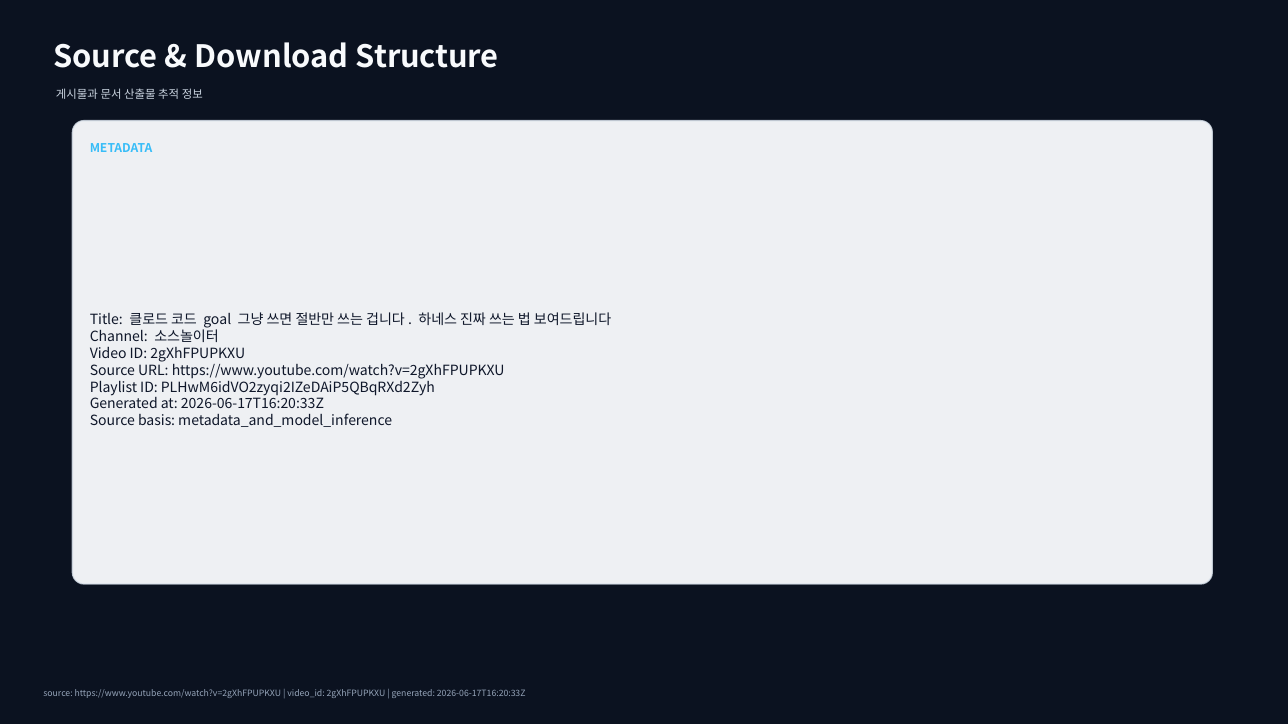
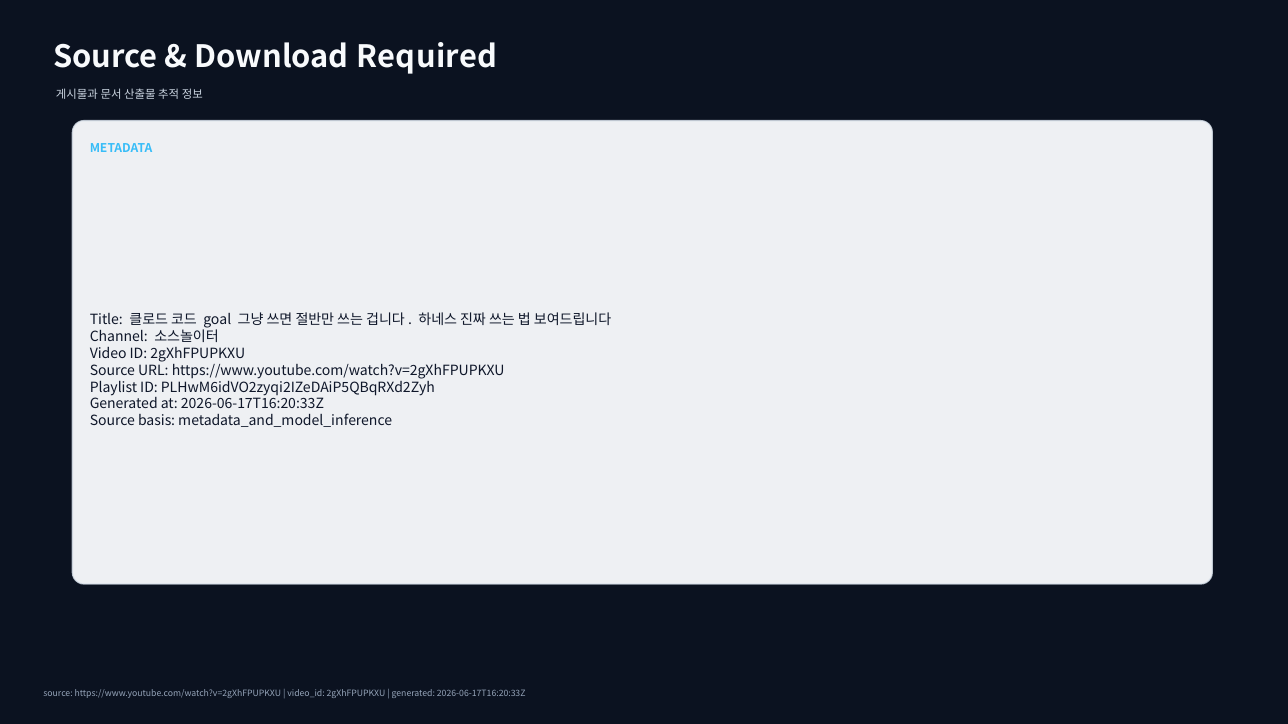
Structure: Structure -> Required (427, 58)
